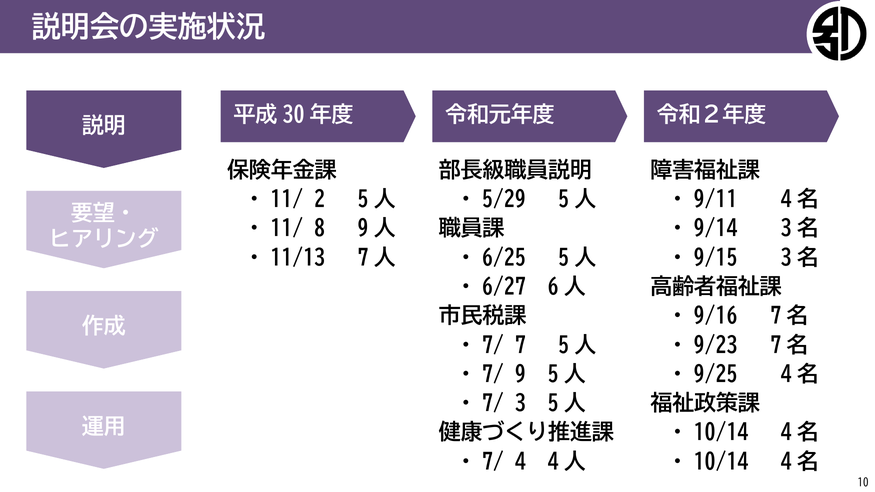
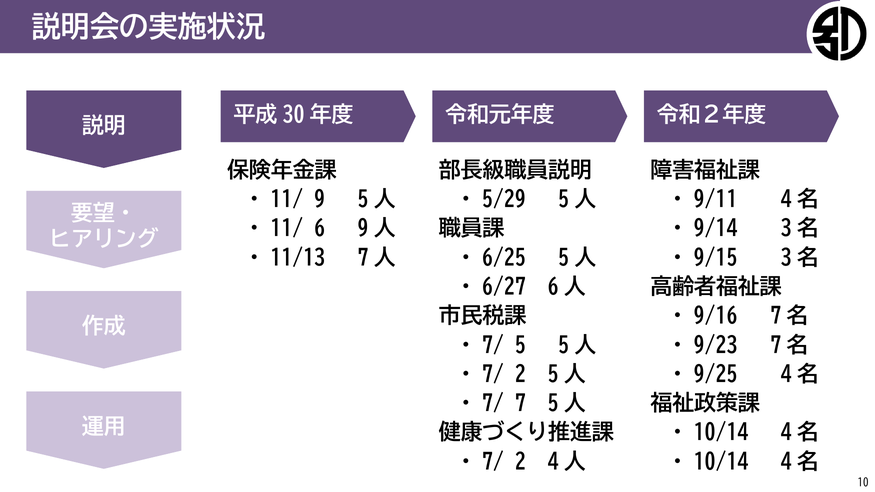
2: 2 -> 9 (320, 200)
8: 8 -> 6 (320, 229)
7: 7 -> 5 (520, 345)
9: 9 -> 2 (520, 375)
3: 3 -> 7 (520, 404)
4: 4 -> 2 (520, 462)
